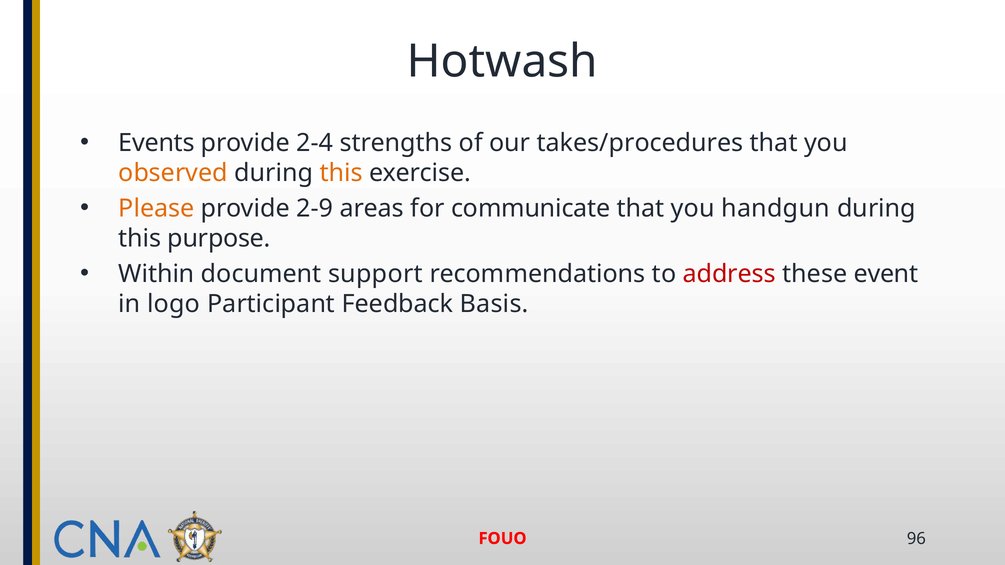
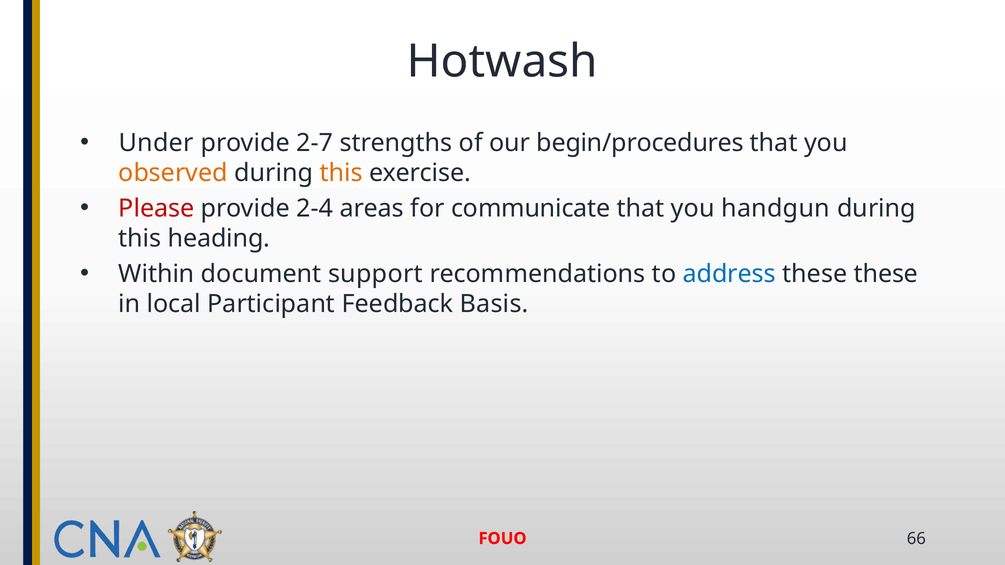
Events: Events -> Under (156, 143)
2-4: 2-4 -> 2-7 (315, 143)
takes/procedures: takes/procedures -> begin/procedures (640, 143)
Please colour: orange -> red (156, 208)
2-9: 2-9 -> 2-4 (315, 208)
purpose: purpose -> heading (219, 239)
address colour: red -> blue (729, 274)
these event: event -> these (886, 274)
logo: logo -> local (174, 304)
96: 96 -> 66 (916, 539)
